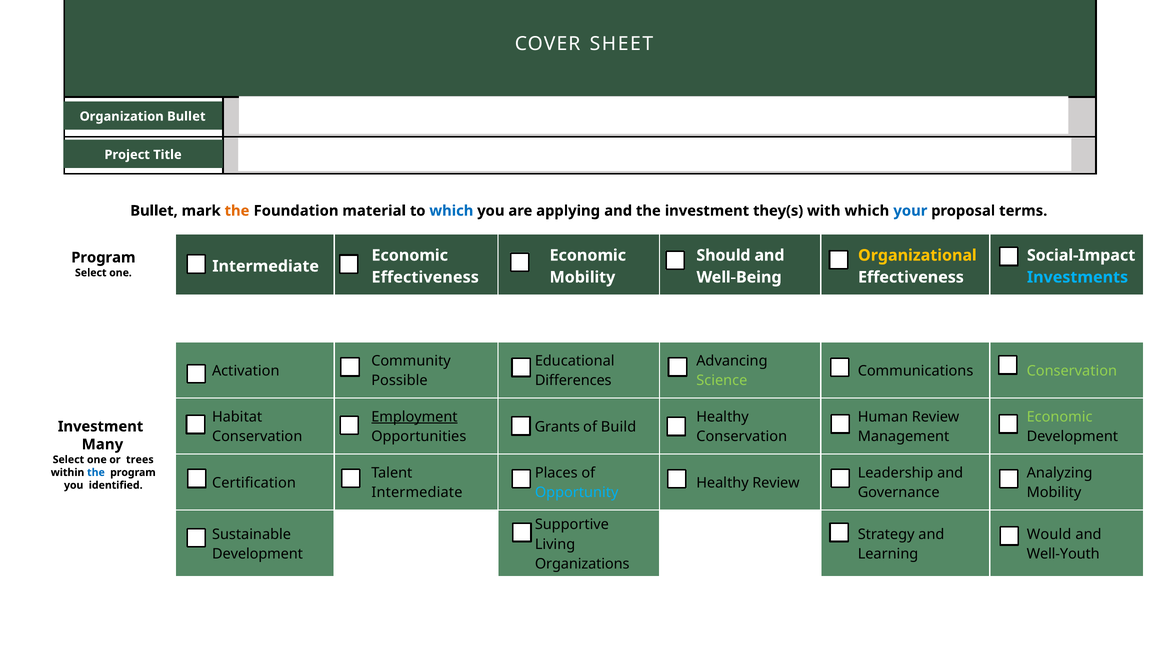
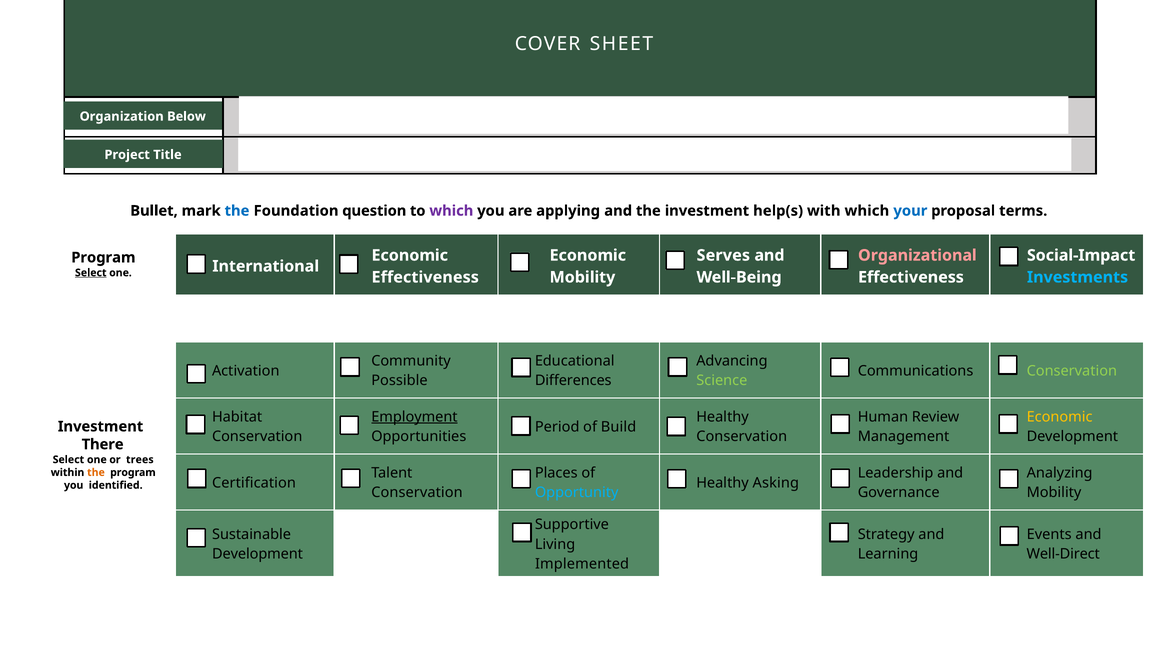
Organization Bullet: Bullet -> Below (186, 116)
the colour: orange -> blue (237, 211)
material: material -> question (374, 211)
which colour: blue -> purple (451, 211)
they(s: they(s -> help(s (778, 211)
Should: Should -> Serves (723, 255)
Organizational colour: yellow -> pink (917, 255)
Intermediate: Intermediate -> International (266, 266)
Select underline: none -> present (91, 273)
Economic colour: light green -> yellow (1060, 417)
Grants: Grants -> Period (557, 427)
Many: Many -> There (103, 444)
the colour: blue -> orange (96, 472)
Healthy Review: Review -> Asking (776, 483)
Intermediate: Intermediate -> Conservation (417, 493)
Would: Would -> Events (1049, 534)
Well-Youth: Well-Youth -> Well-Direct (1063, 554)
Organizations: Organizations -> Implemented (582, 564)
